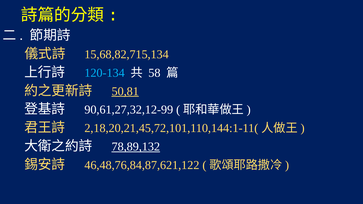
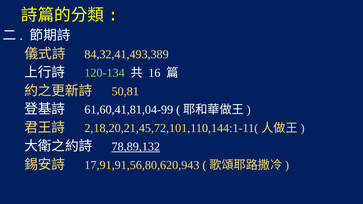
15,68,82,715,134: 15,68,82,715,134 -> 84,32,41,493,389 (127, 54)
120-134 colour: light blue -> light green (105, 73)
58: 58 -> 16 (154, 73)
50,81 underline: present -> none (125, 91)
90,61,27,32,12-99: 90,61,27,32,12-99 -> 61,60,41,81,04-99 (129, 110)
46,48,76,84,87,621,122: 46,48,76,84,87,621,122 -> 17,91,91,56,80,620,943 (142, 165)
